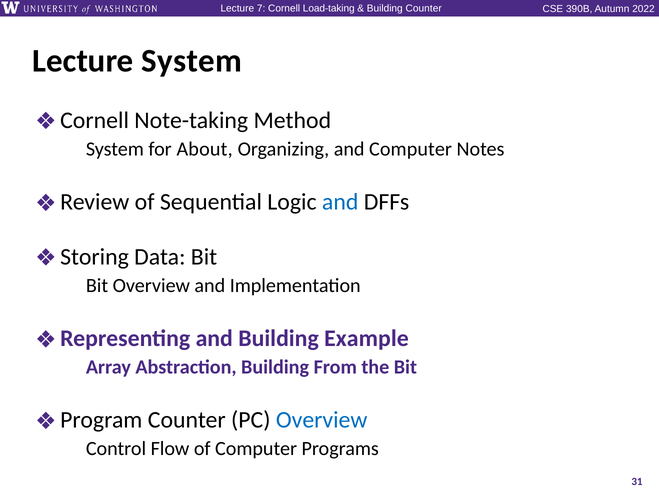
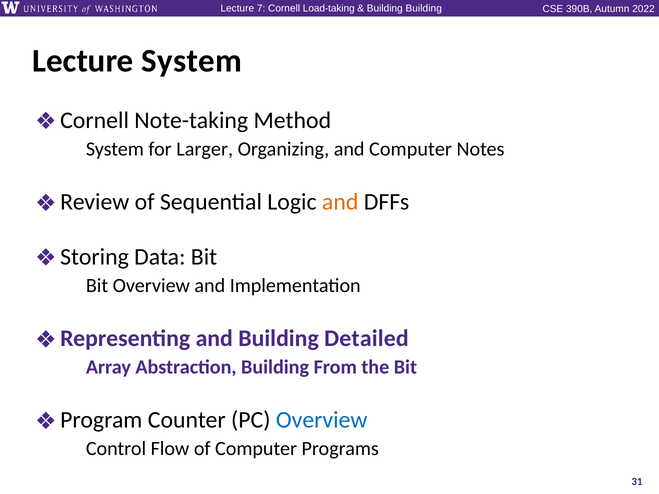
Building Counter: Counter -> Building (424, 9)
About: About -> Larger (205, 149)
and colour: blue -> orange (340, 202)
Example: Example -> Detailed (366, 339)
